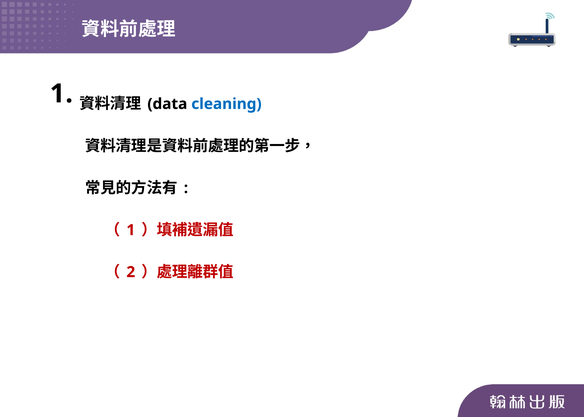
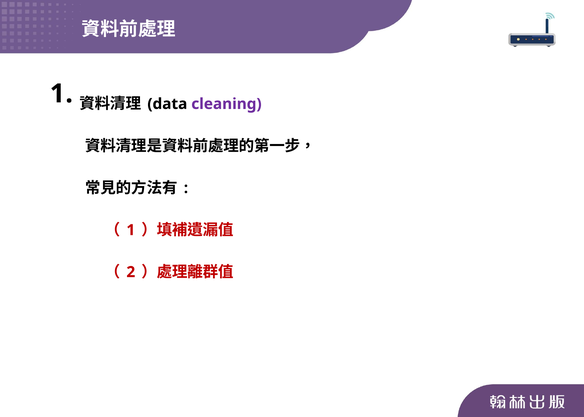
cleaning colour: blue -> purple (226, 104)
